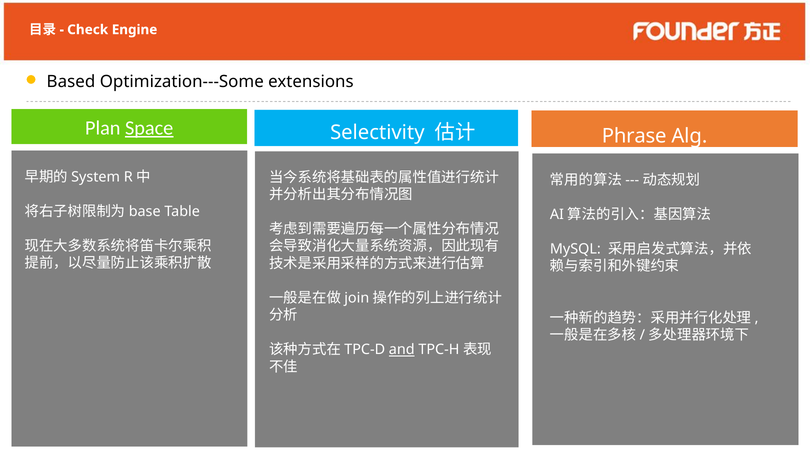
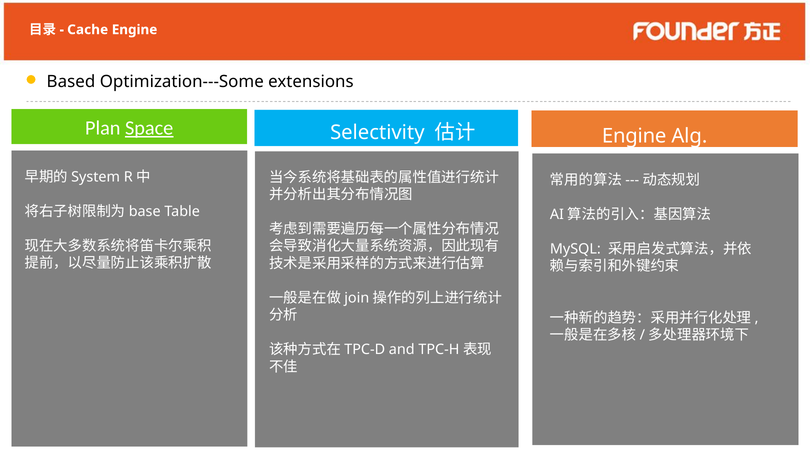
Check: Check -> Cache (88, 30)
Phrase: Phrase -> Engine (634, 136)
and underline: present -> none (402, 349)
